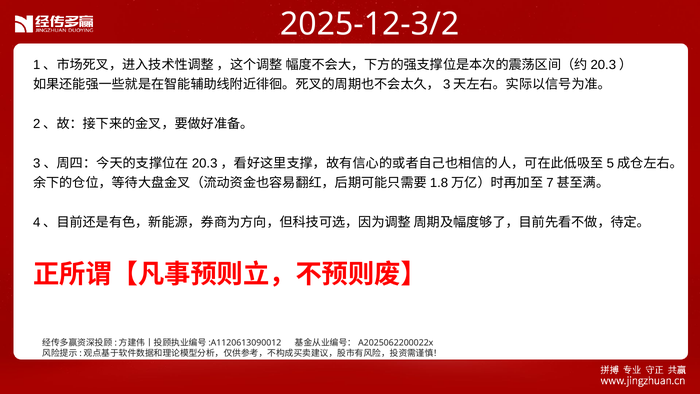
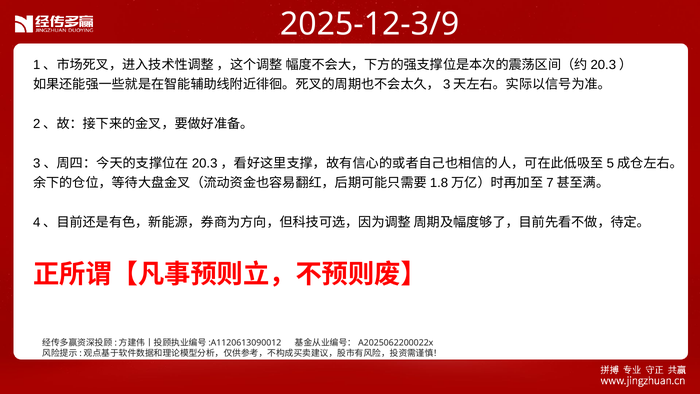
2025-12-3/2: 2025-12-3/2 -> 2025-12-3/9 (370, 24)
